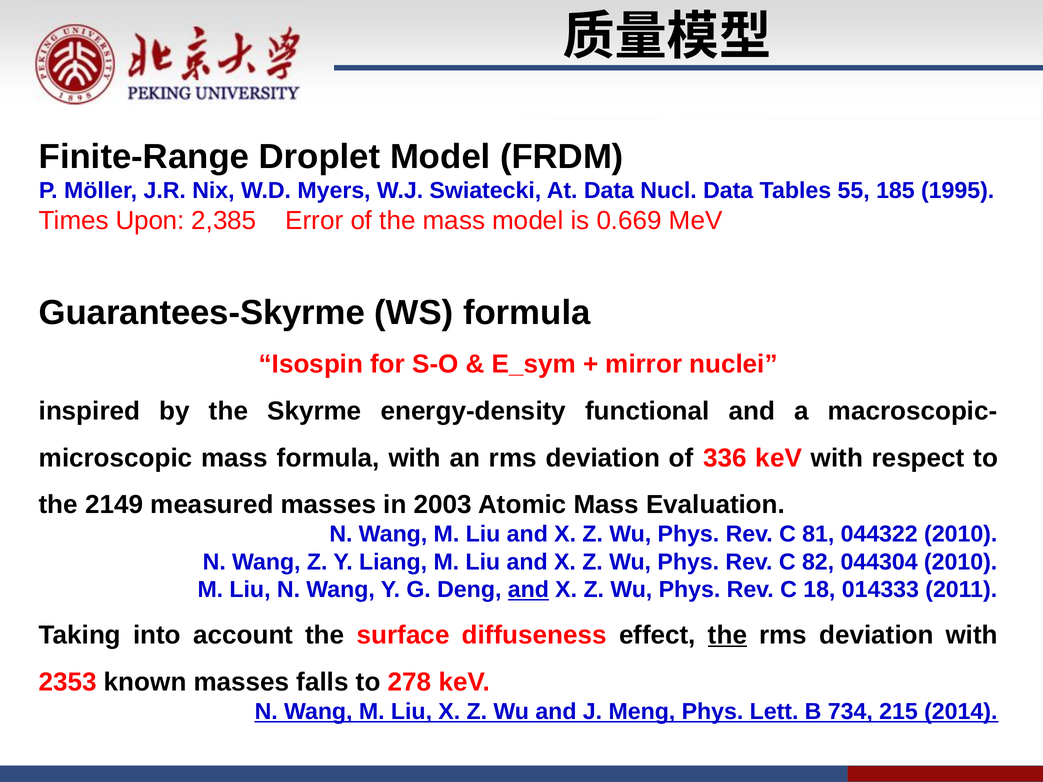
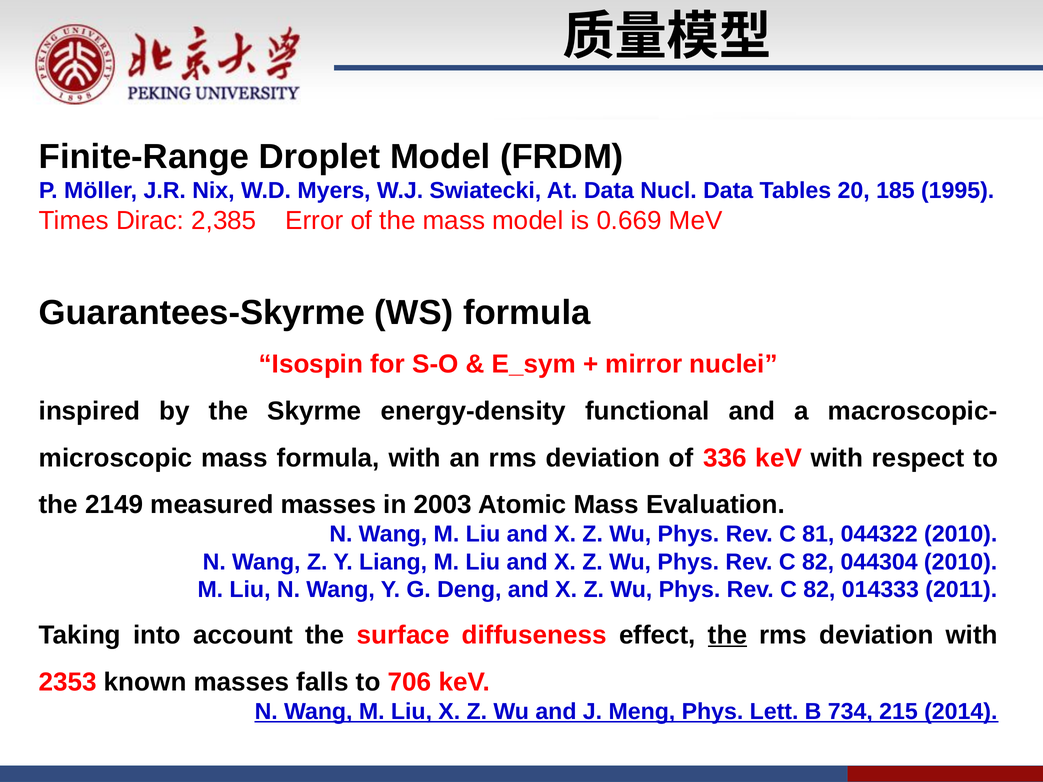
55: 55 -> 20 (854, 191)
Upon: Upon -> Dirac (150, 220)
and underline: present -> none (528, 590)
18: 18 -> 82 (819, 590)
278: 278 -> 706 (410, 682)
